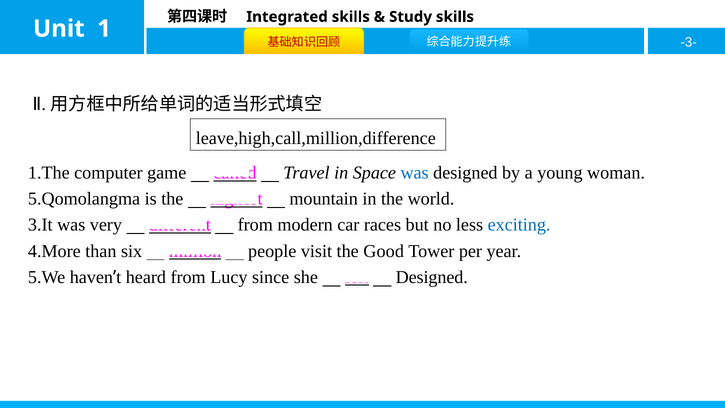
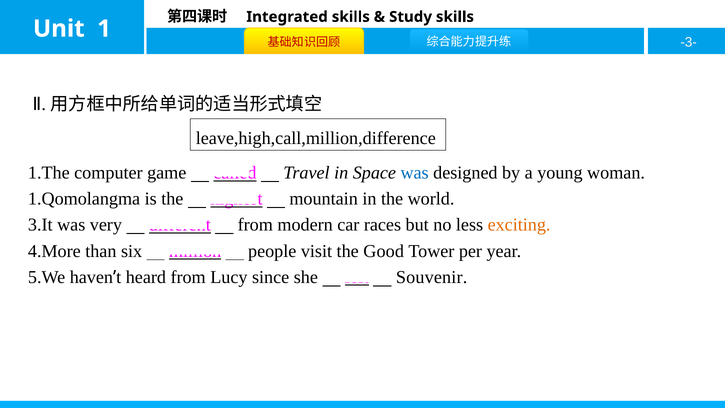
5.Qomolangma: 5.Qomolangma -> 1.Qomolangma (84, 199)
exciting colour: blue -> orange (519, 225)
Designed: Designed -> Souvenir (432, 277)
